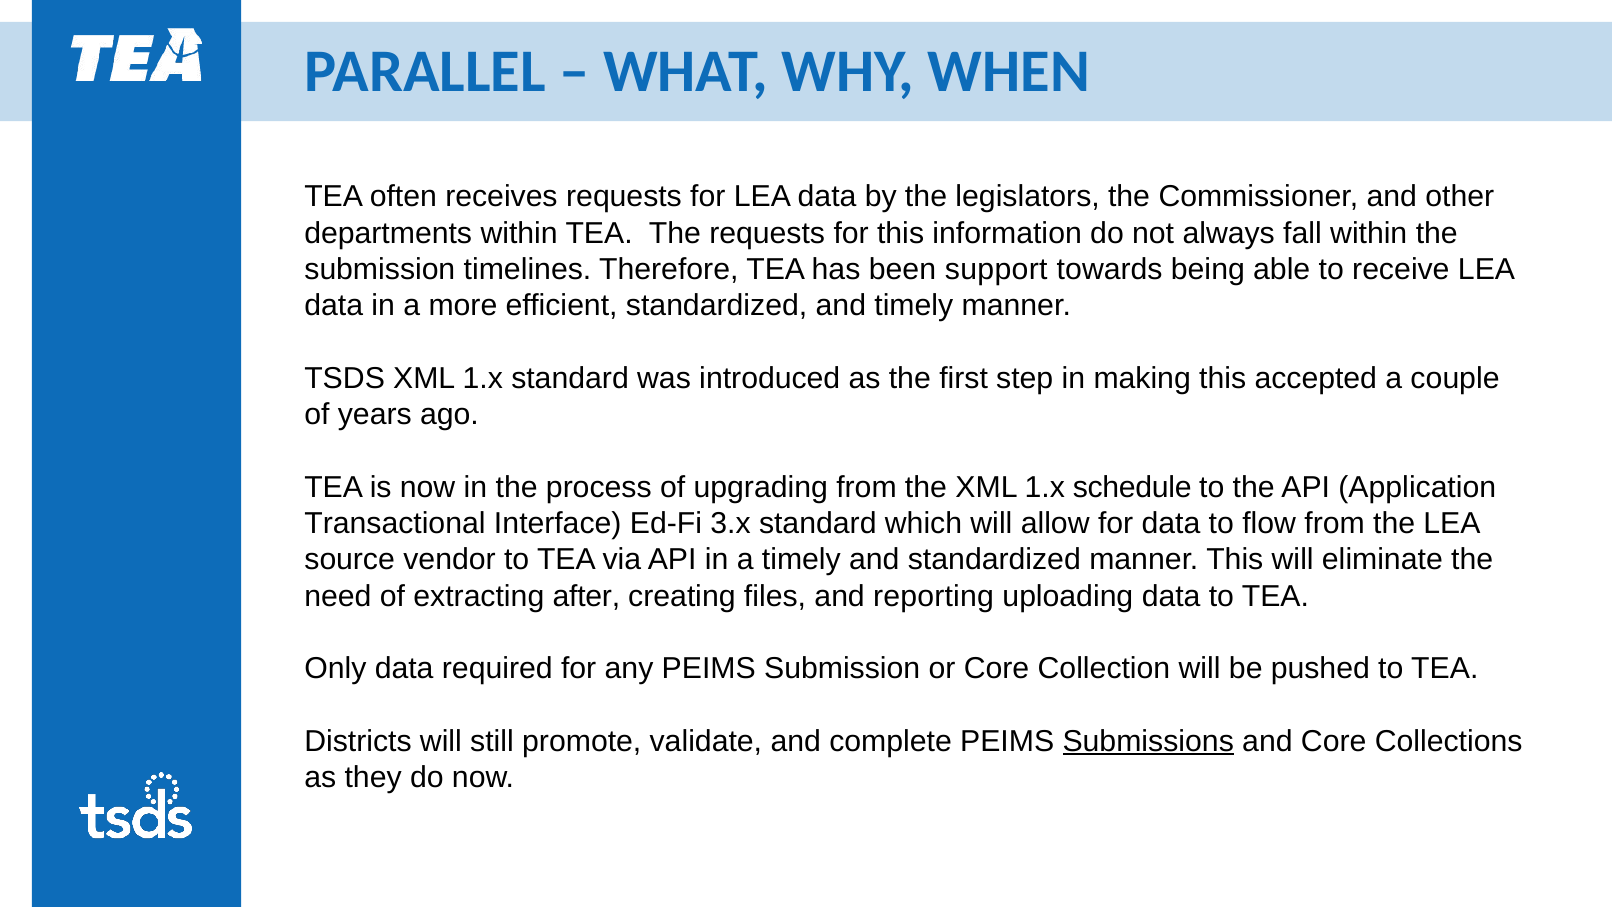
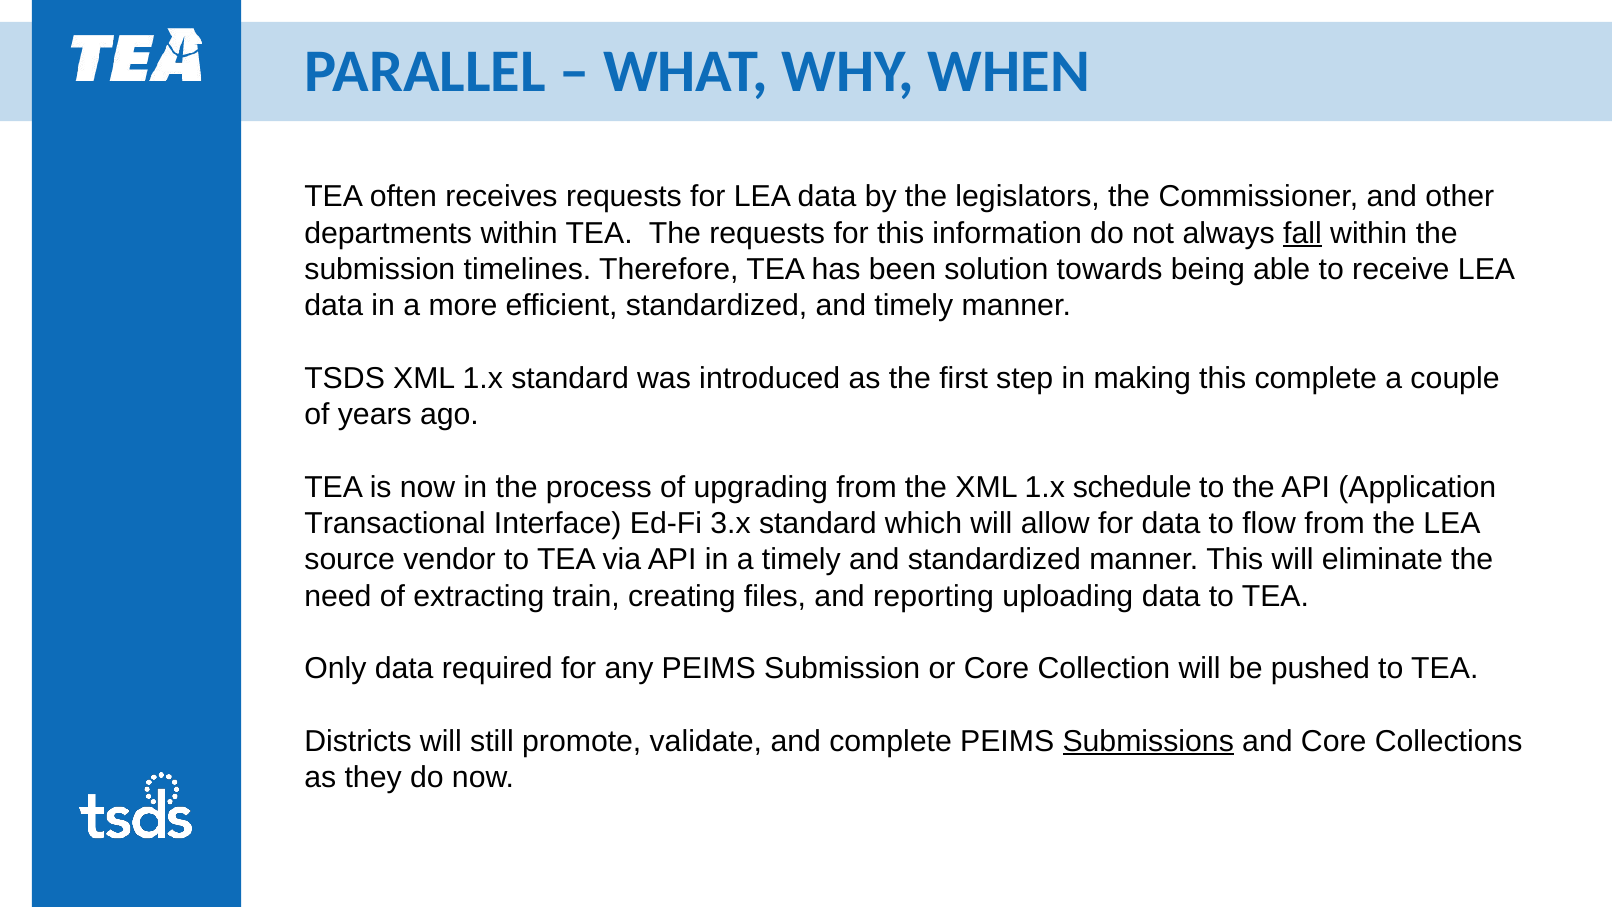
fall underline: none -> present (1302, 233)
support: support -> solution (996, 269)
this accepted: accepted -> complete (1316, 378)
after: after -> train (586, 596)
